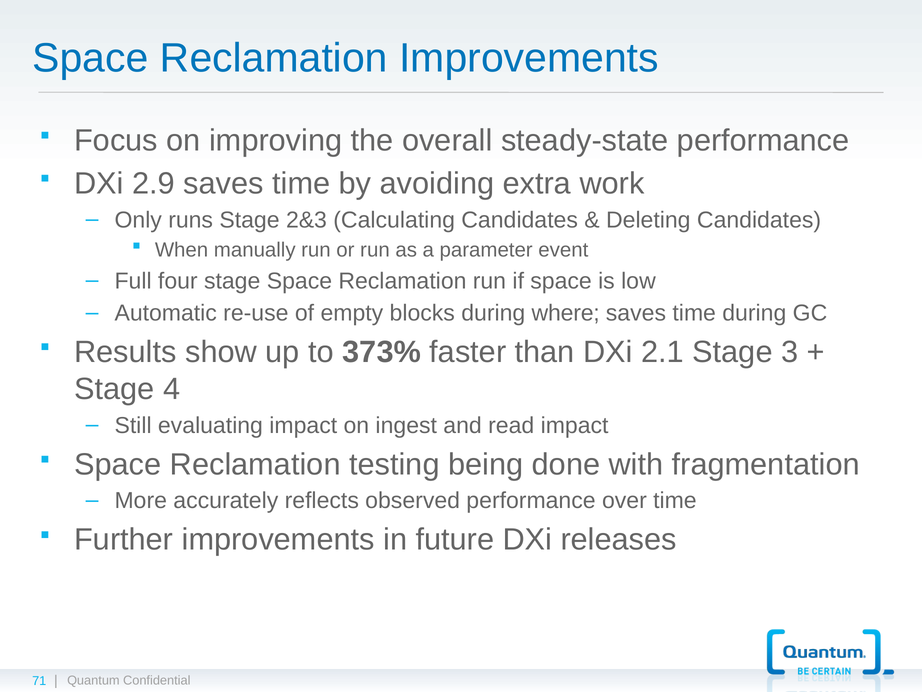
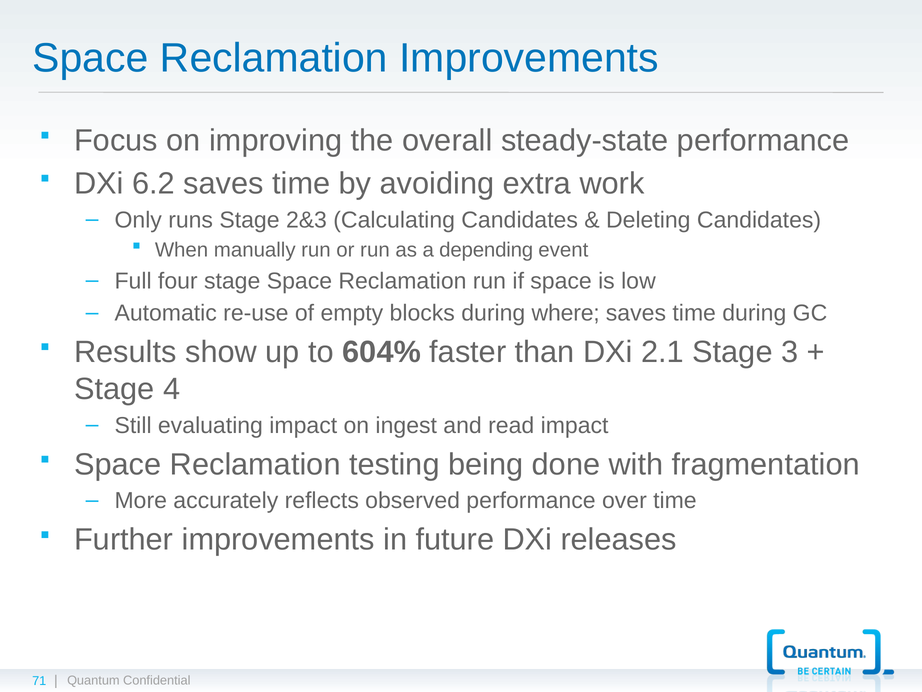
2.9: 2.9 -> 6.2 (153, 183)
parameter: parameter -> depending (486, 250)
373%: 373% -> 604% (382, 352)
